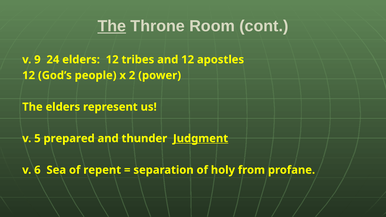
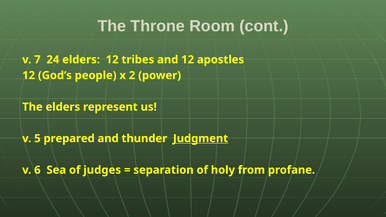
The underline: present -> none (112, 26)
9: 9 -> 7 (37, 60)
repent: repent -> judges (102, 170)
